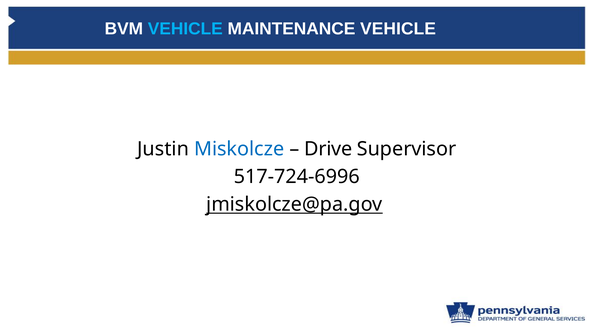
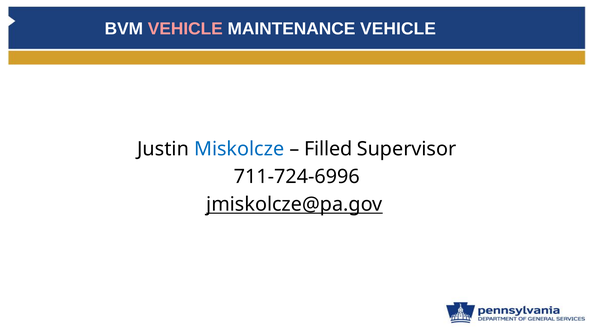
VEHICLE colour: light blue -> pink (185, 29)
Drive: Drive -> Filled (328, 149)
517-724-6996: 517-724-6996 -> 711-724-6996 (297, 177)
